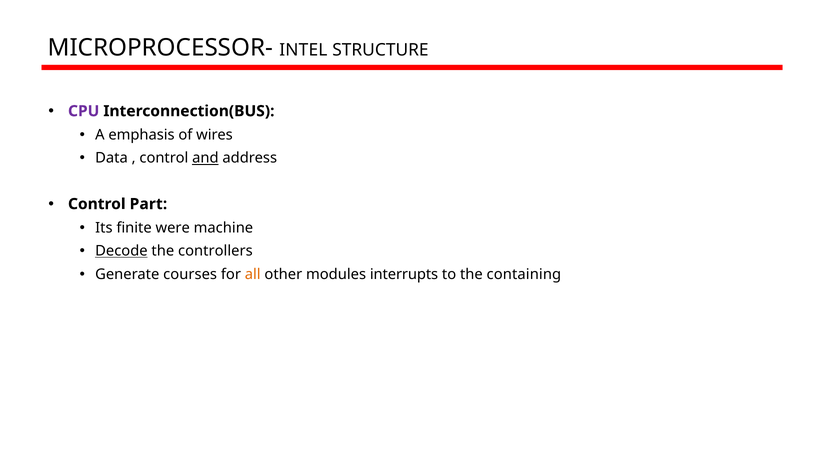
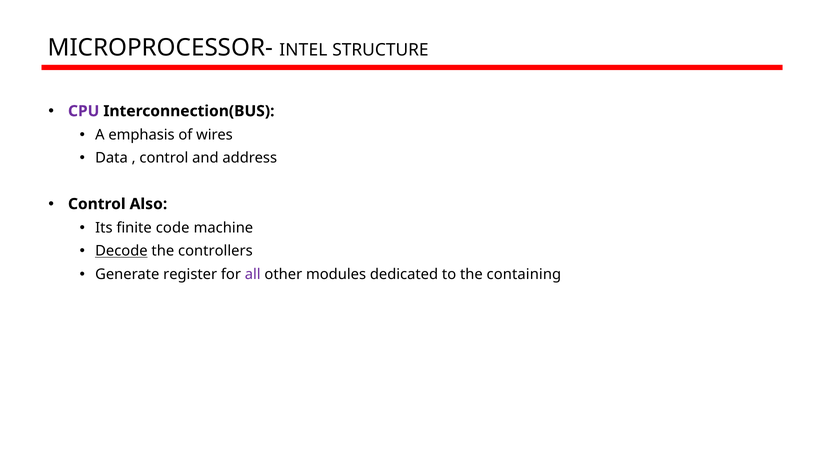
and underline: present -> none (205, 158)
Part: Part -> Also (148, 204)
were: were -> code (173, 228)
courses: courses -> register (190, 274)
all colour: orange -> purple (253, 274)
interrupts: interrupts -> dedicated (404, 274)
